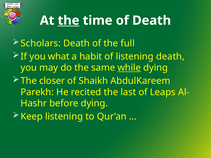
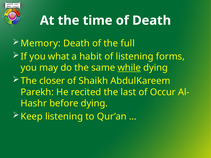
the underline: present -> none (69, 21)
Scholars: Scholars -> Memory (41, 43)
listening death: death -> forms (170, 57)
Leaps: Leaps -> Occur (163, 92)
